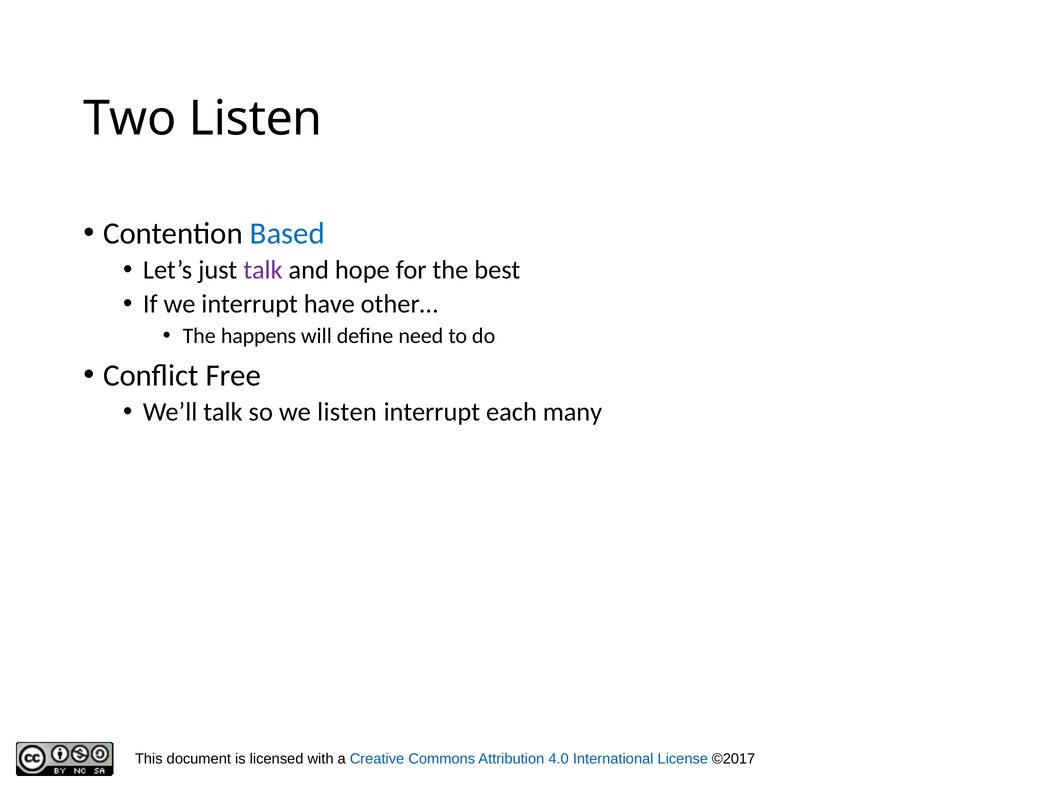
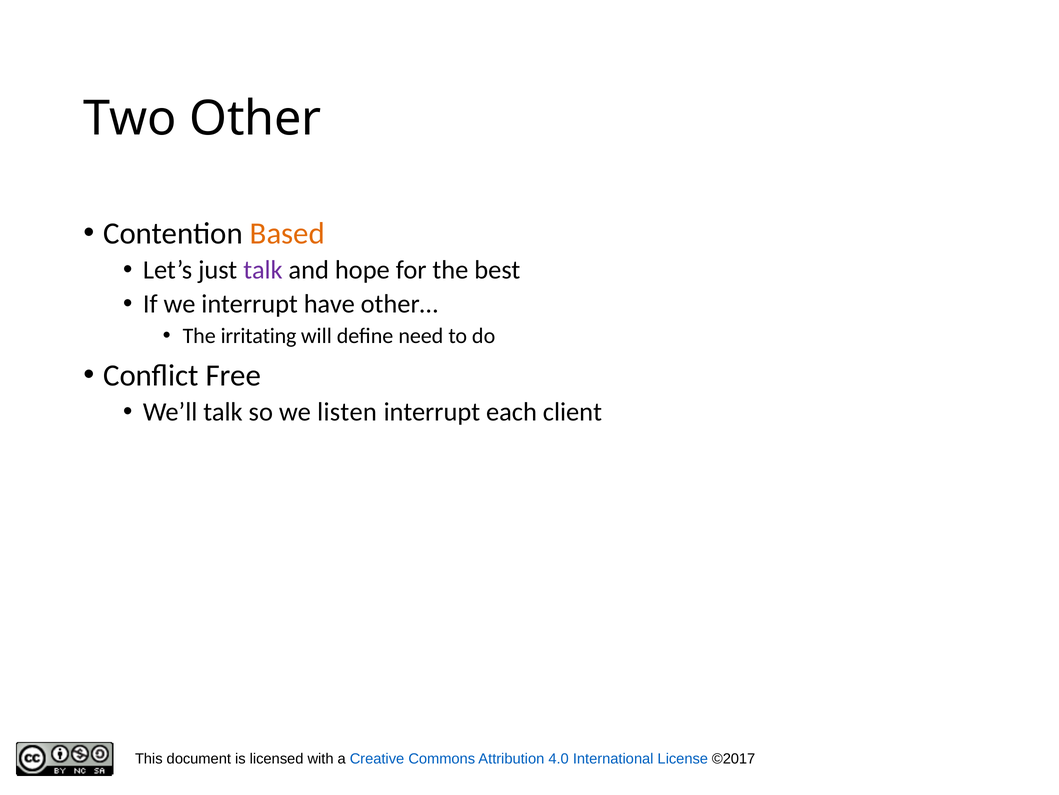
Two Listen: Listen -> Other (255, 119)
Based colour: blue -> orange (287, 233)
happens: happens -> irritating (259, 336)
many: many -> client (572, 412)
